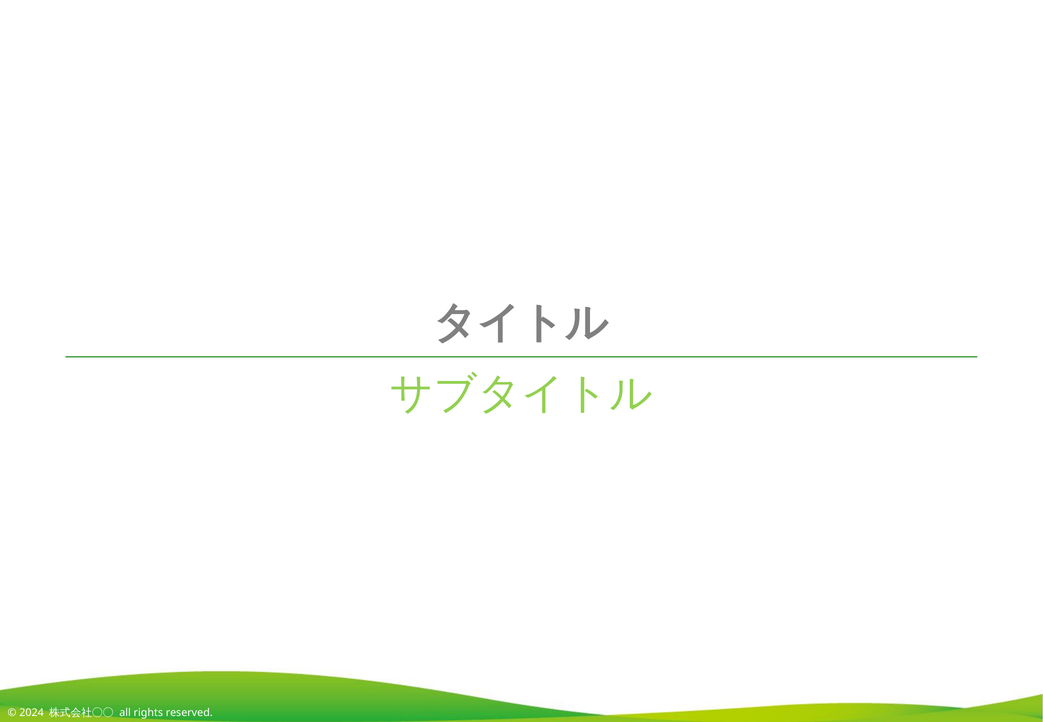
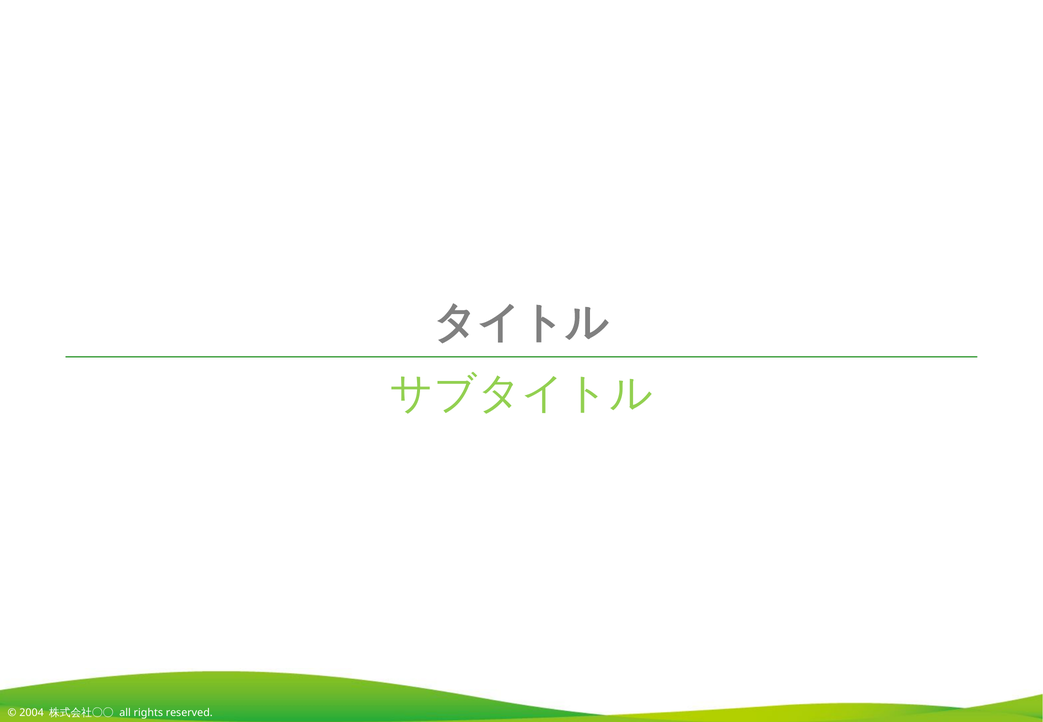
2024: 2024 -> 2004 (32, 713)
